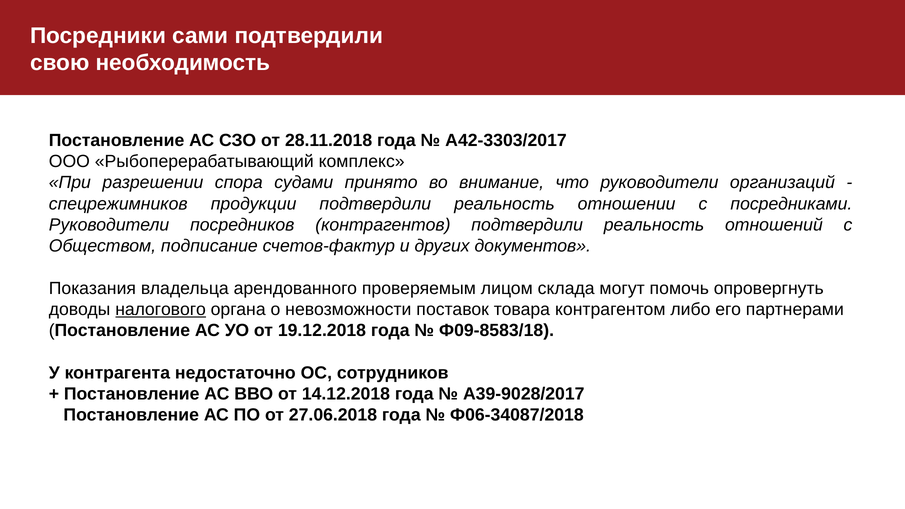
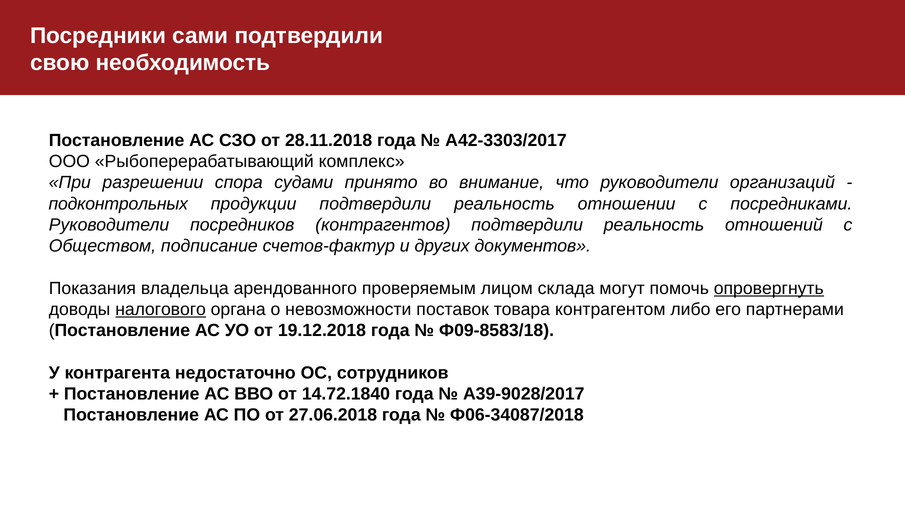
спецрежимников: спецрежимников -> подконтрольных (118, 204)
опровергнуть underline: none -> present (769, 288)
14.12.2018: 14.12.2018 -> 14.72.1840 (346, 394)
